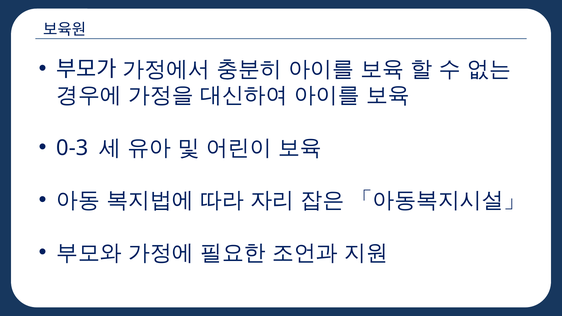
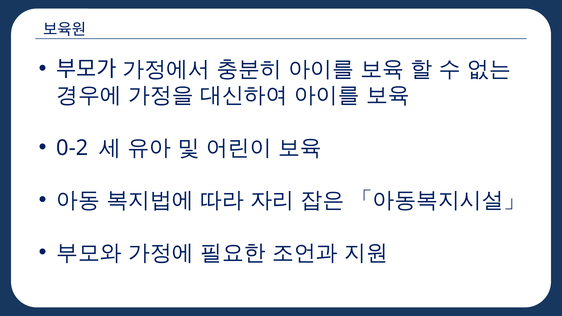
0-3: 0-3 -> 0-2 (72, 148)
